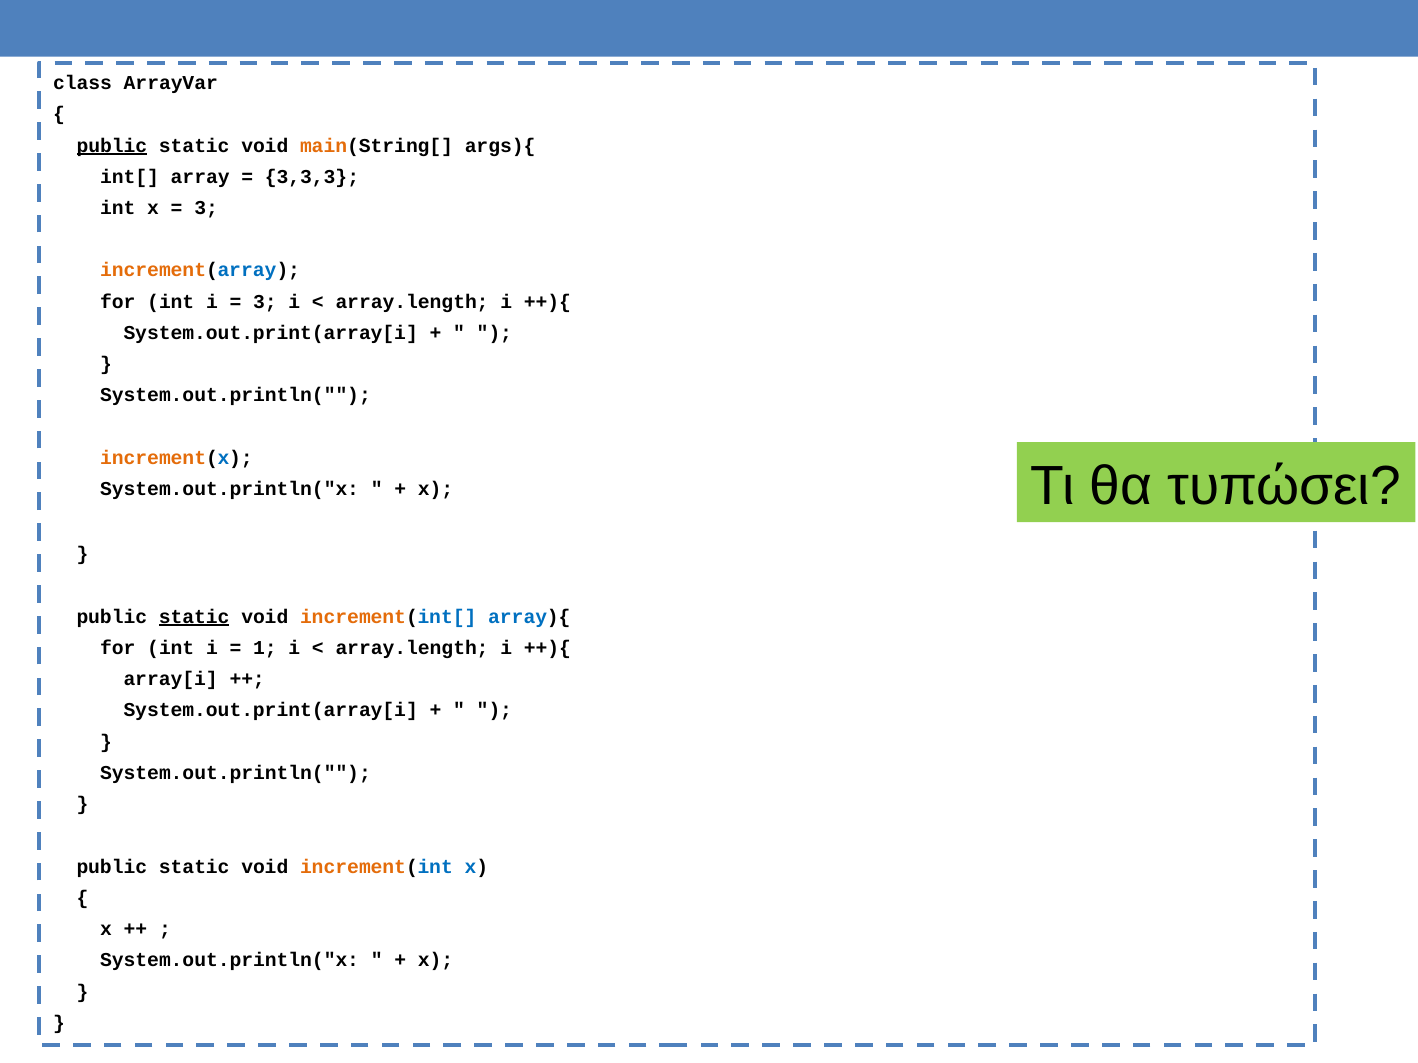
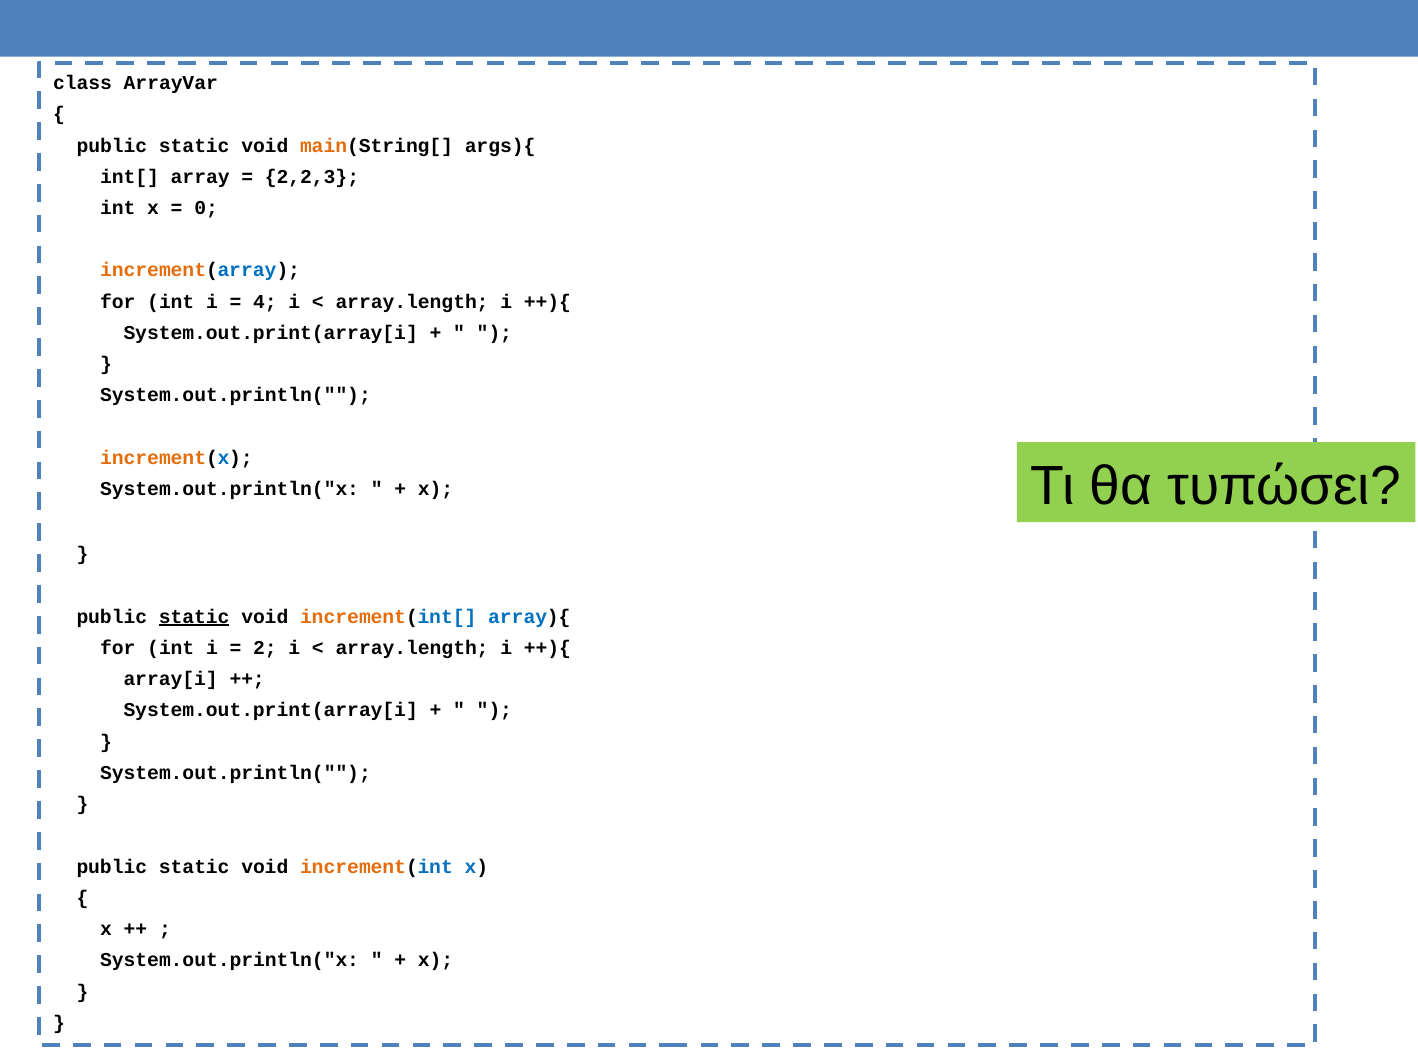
public underline: present -> none (112, 146)
3,3,3: 3,3,3 -> 2,2,3 (312, 177)
3: 3 -> 0 (206, 208)
3: 3 -> 4 (265, 302)
1: 1 -> 2 (265, 648)
